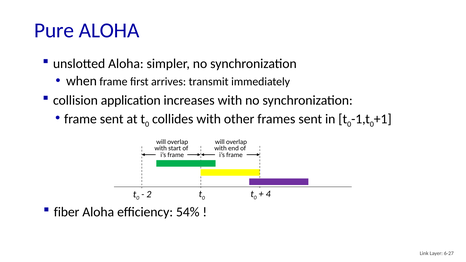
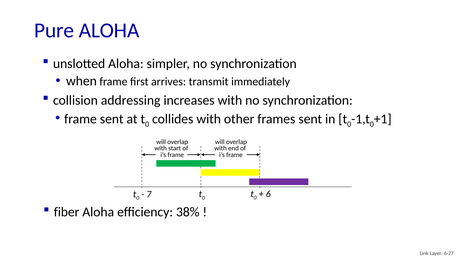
application: application -> addressing (131, 100)
4: 4 -> 6 (268, 194)
2: 2 -> 7 (149, 194)
54%: 54% -> 38% (188, 212)
